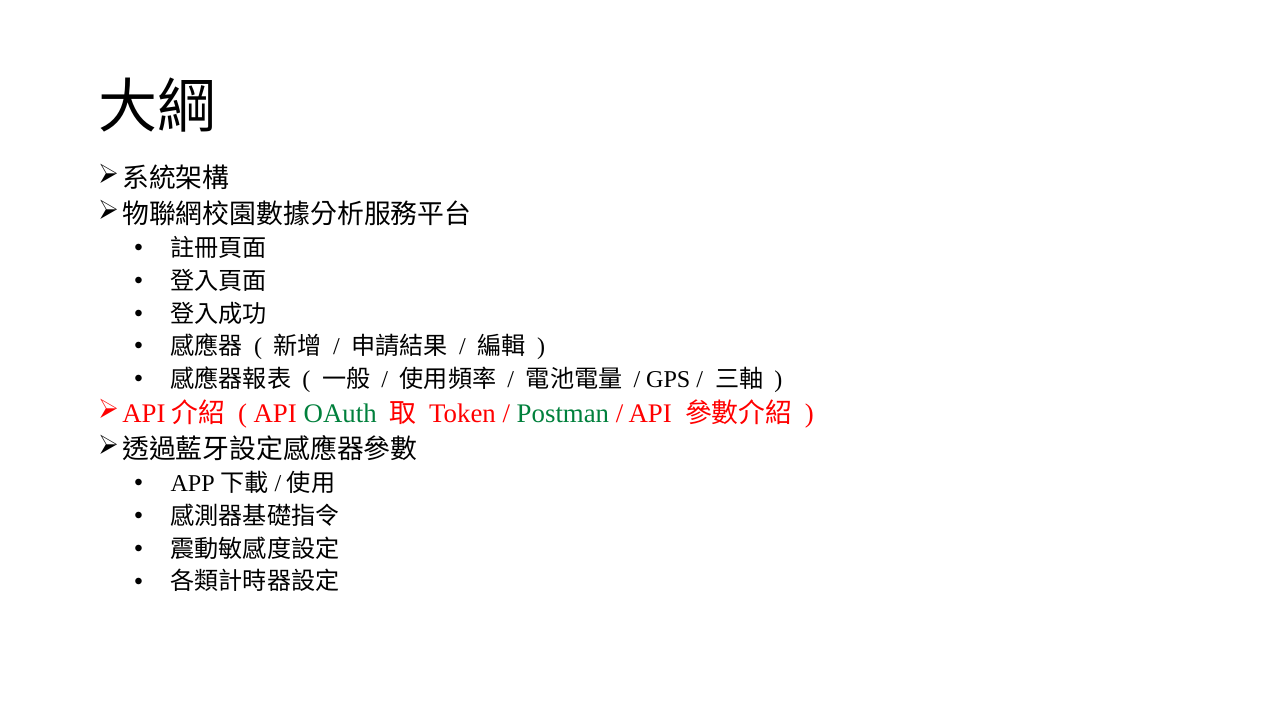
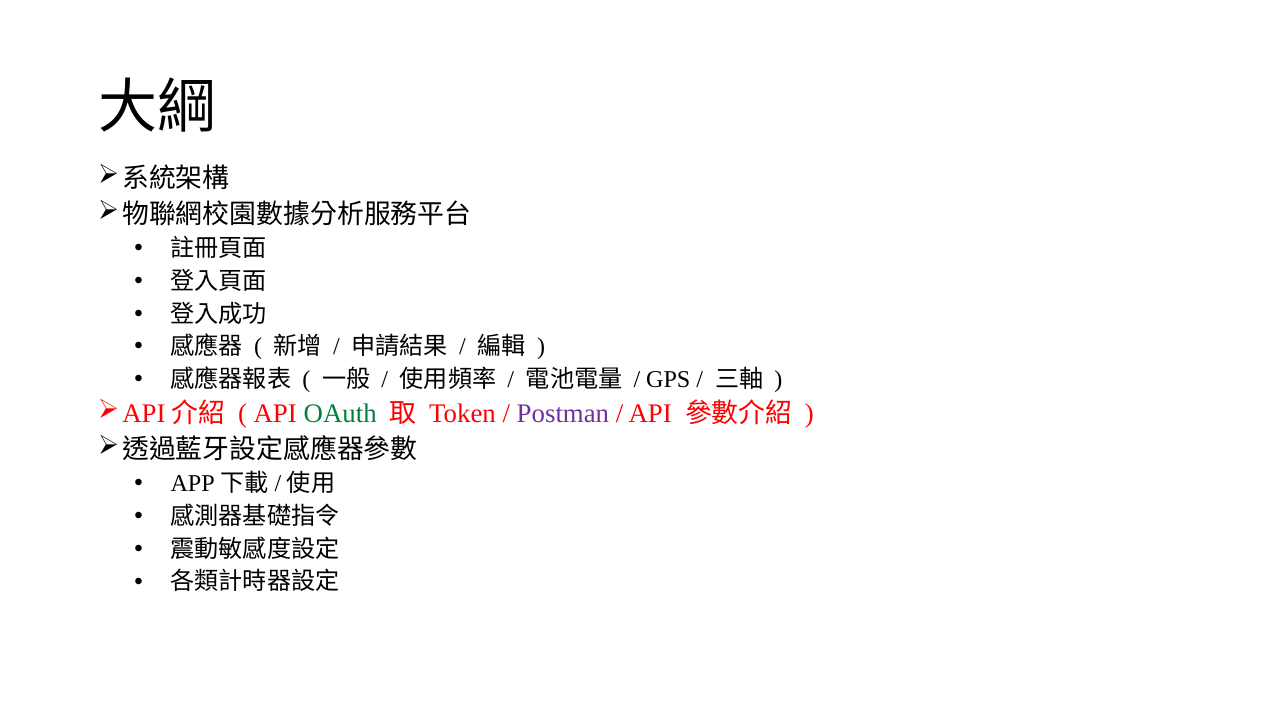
Postman colour: green -> purple (563, 414)
